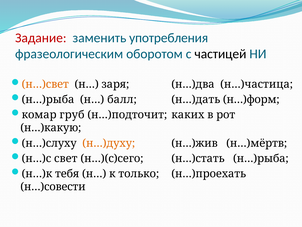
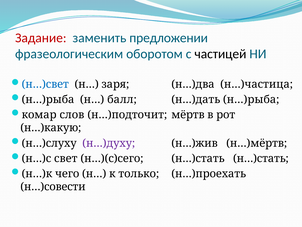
употребления: употребления -> предложении (169, 38)
н…)свет colour: orange -> blue (45, 84)
н…)дать н…)форм: н…)форм -> н…)рыба (251, 99)
груб: груб -> слов (72, 115)
каких: каких -> мёртв (188, 115)
н…)духу colour: orange -> purple (109, 143)
н…)стать н…)рыба: н…)рыба -> н…)стать (261, 158)
тебя: тебя -> чего (67, 173)
